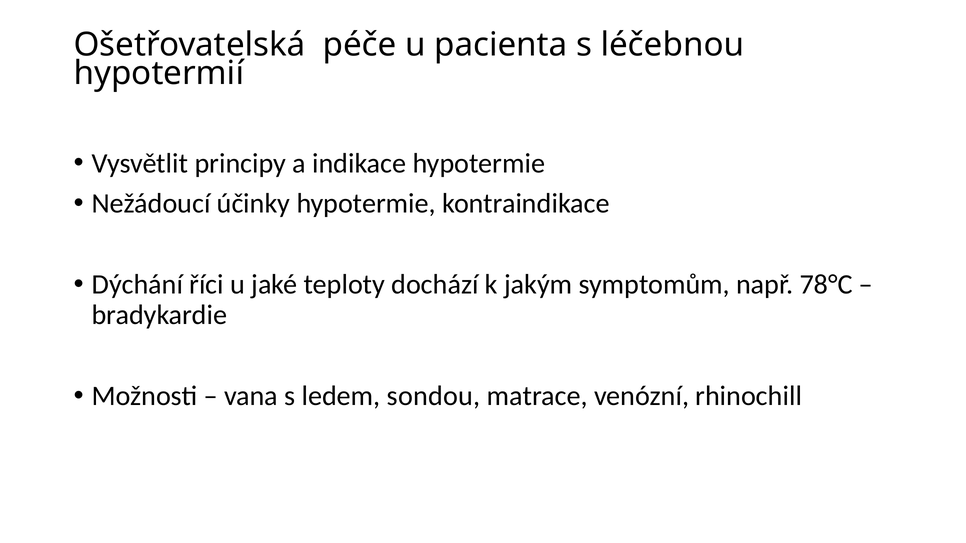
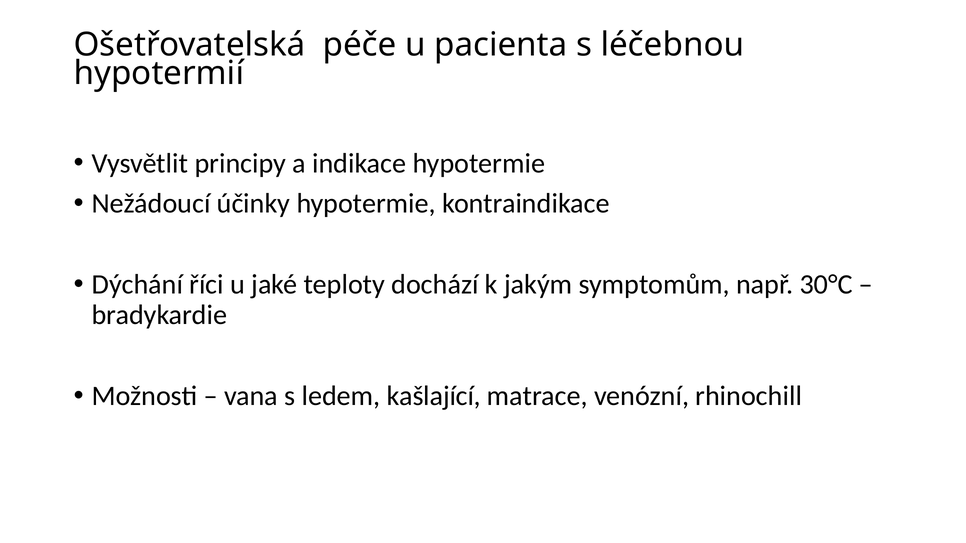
78°C: 78°C -> 30°C (826, 285)
sondou: sondou -> kašlající (434, 396)
